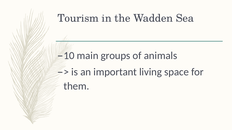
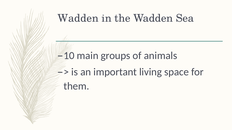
Tourism: Tourism -> Wadden (78, 18)
